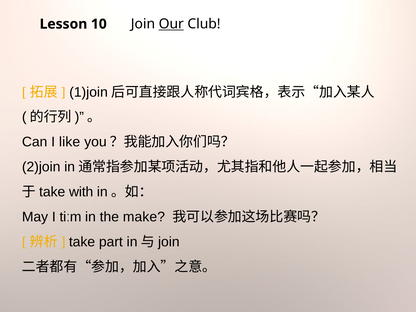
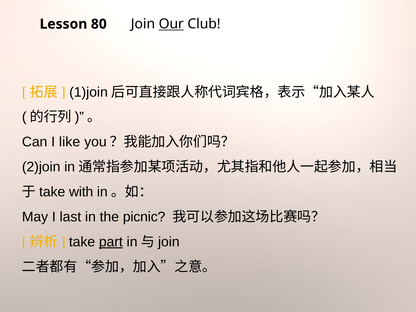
10: 10 -> 80 (99, 24)
tiːm: tiːm -> last (70, 217)
make: make -> picnic (144, 217)
part underline: none -> present (111, 242)
